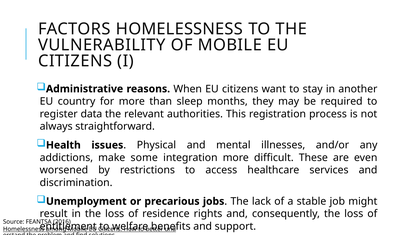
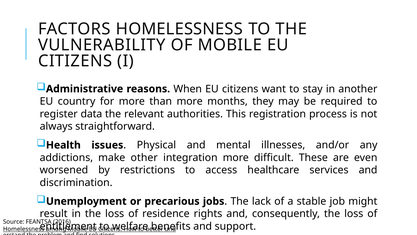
than sleep: sleep -> more (190, 101)
some: some -> other (144, 157)
